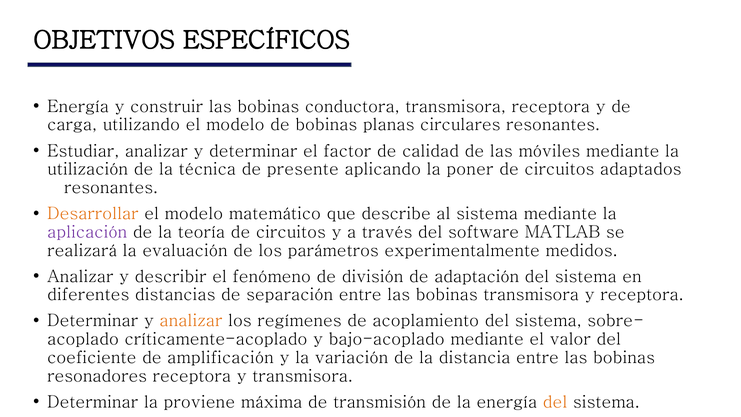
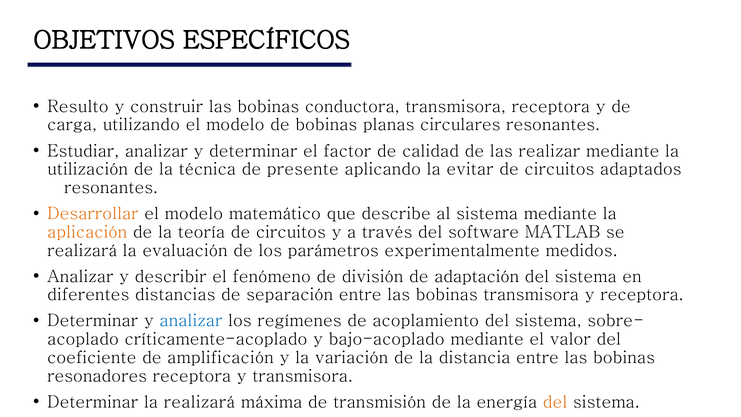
Energía: Energía -> Resulto (78, 106)
móviles: móviles -> realizar (549, 151)
poner: poner -> evitar (470, 169)
aplicación colour: purple -> orange (87, 232)
analizar colour: orange -> blue (191, 321)
la proviene: proviene -> realizará (199, 402)
